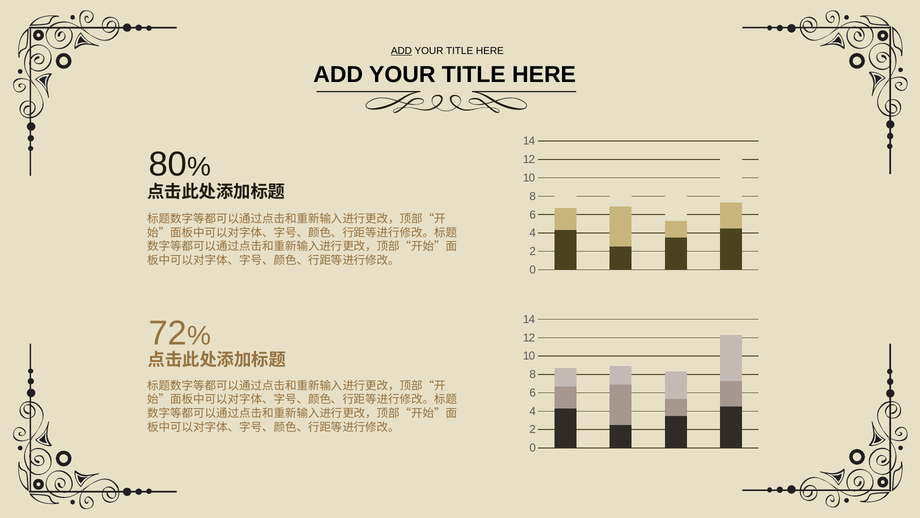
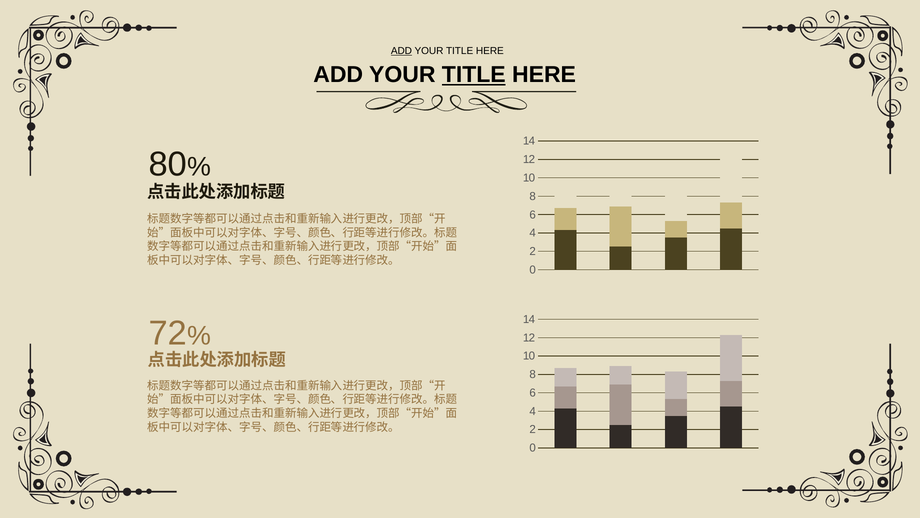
TITLE underline: none -> present (474, 75)
